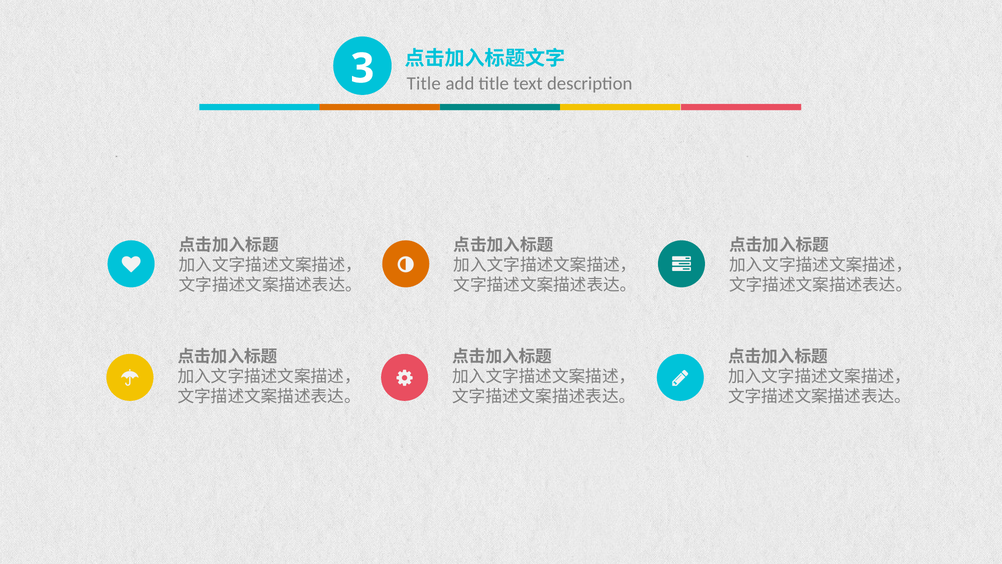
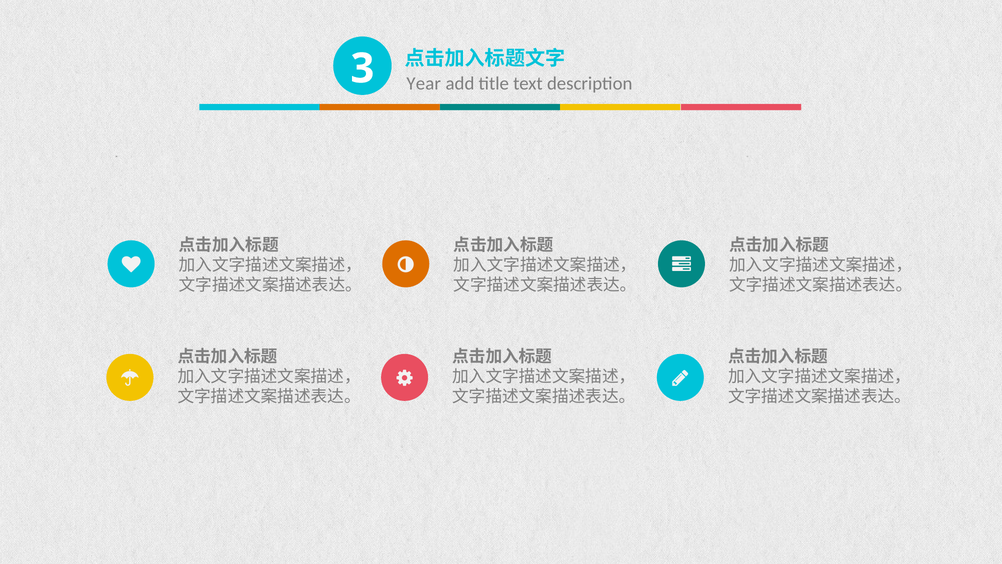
Title: Title -> Year (424, 83)
